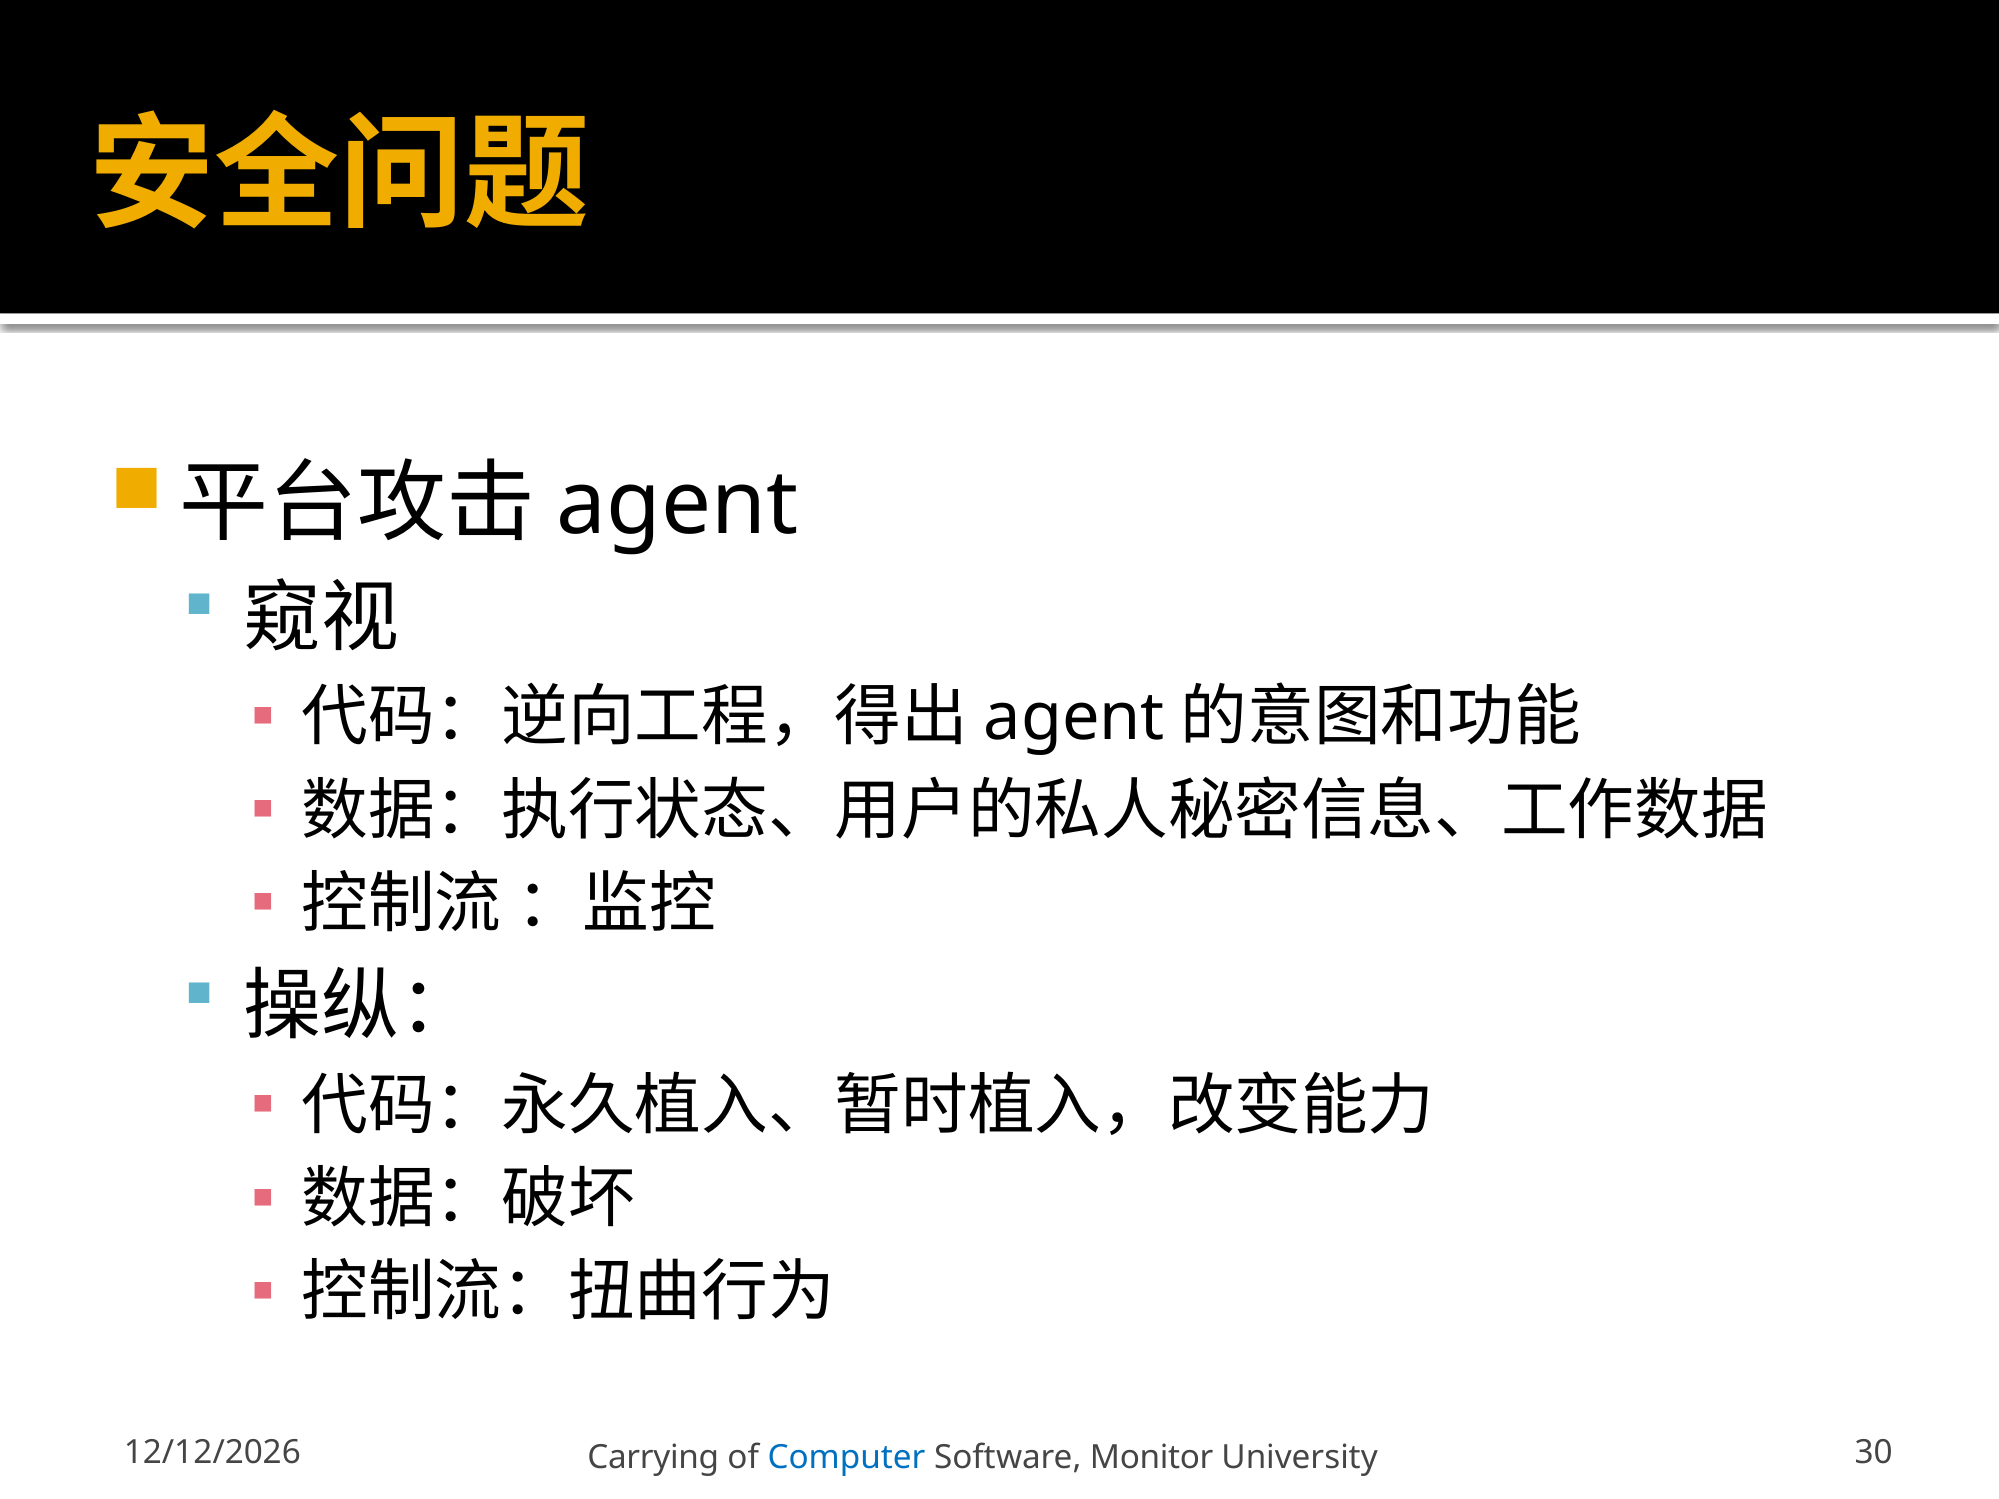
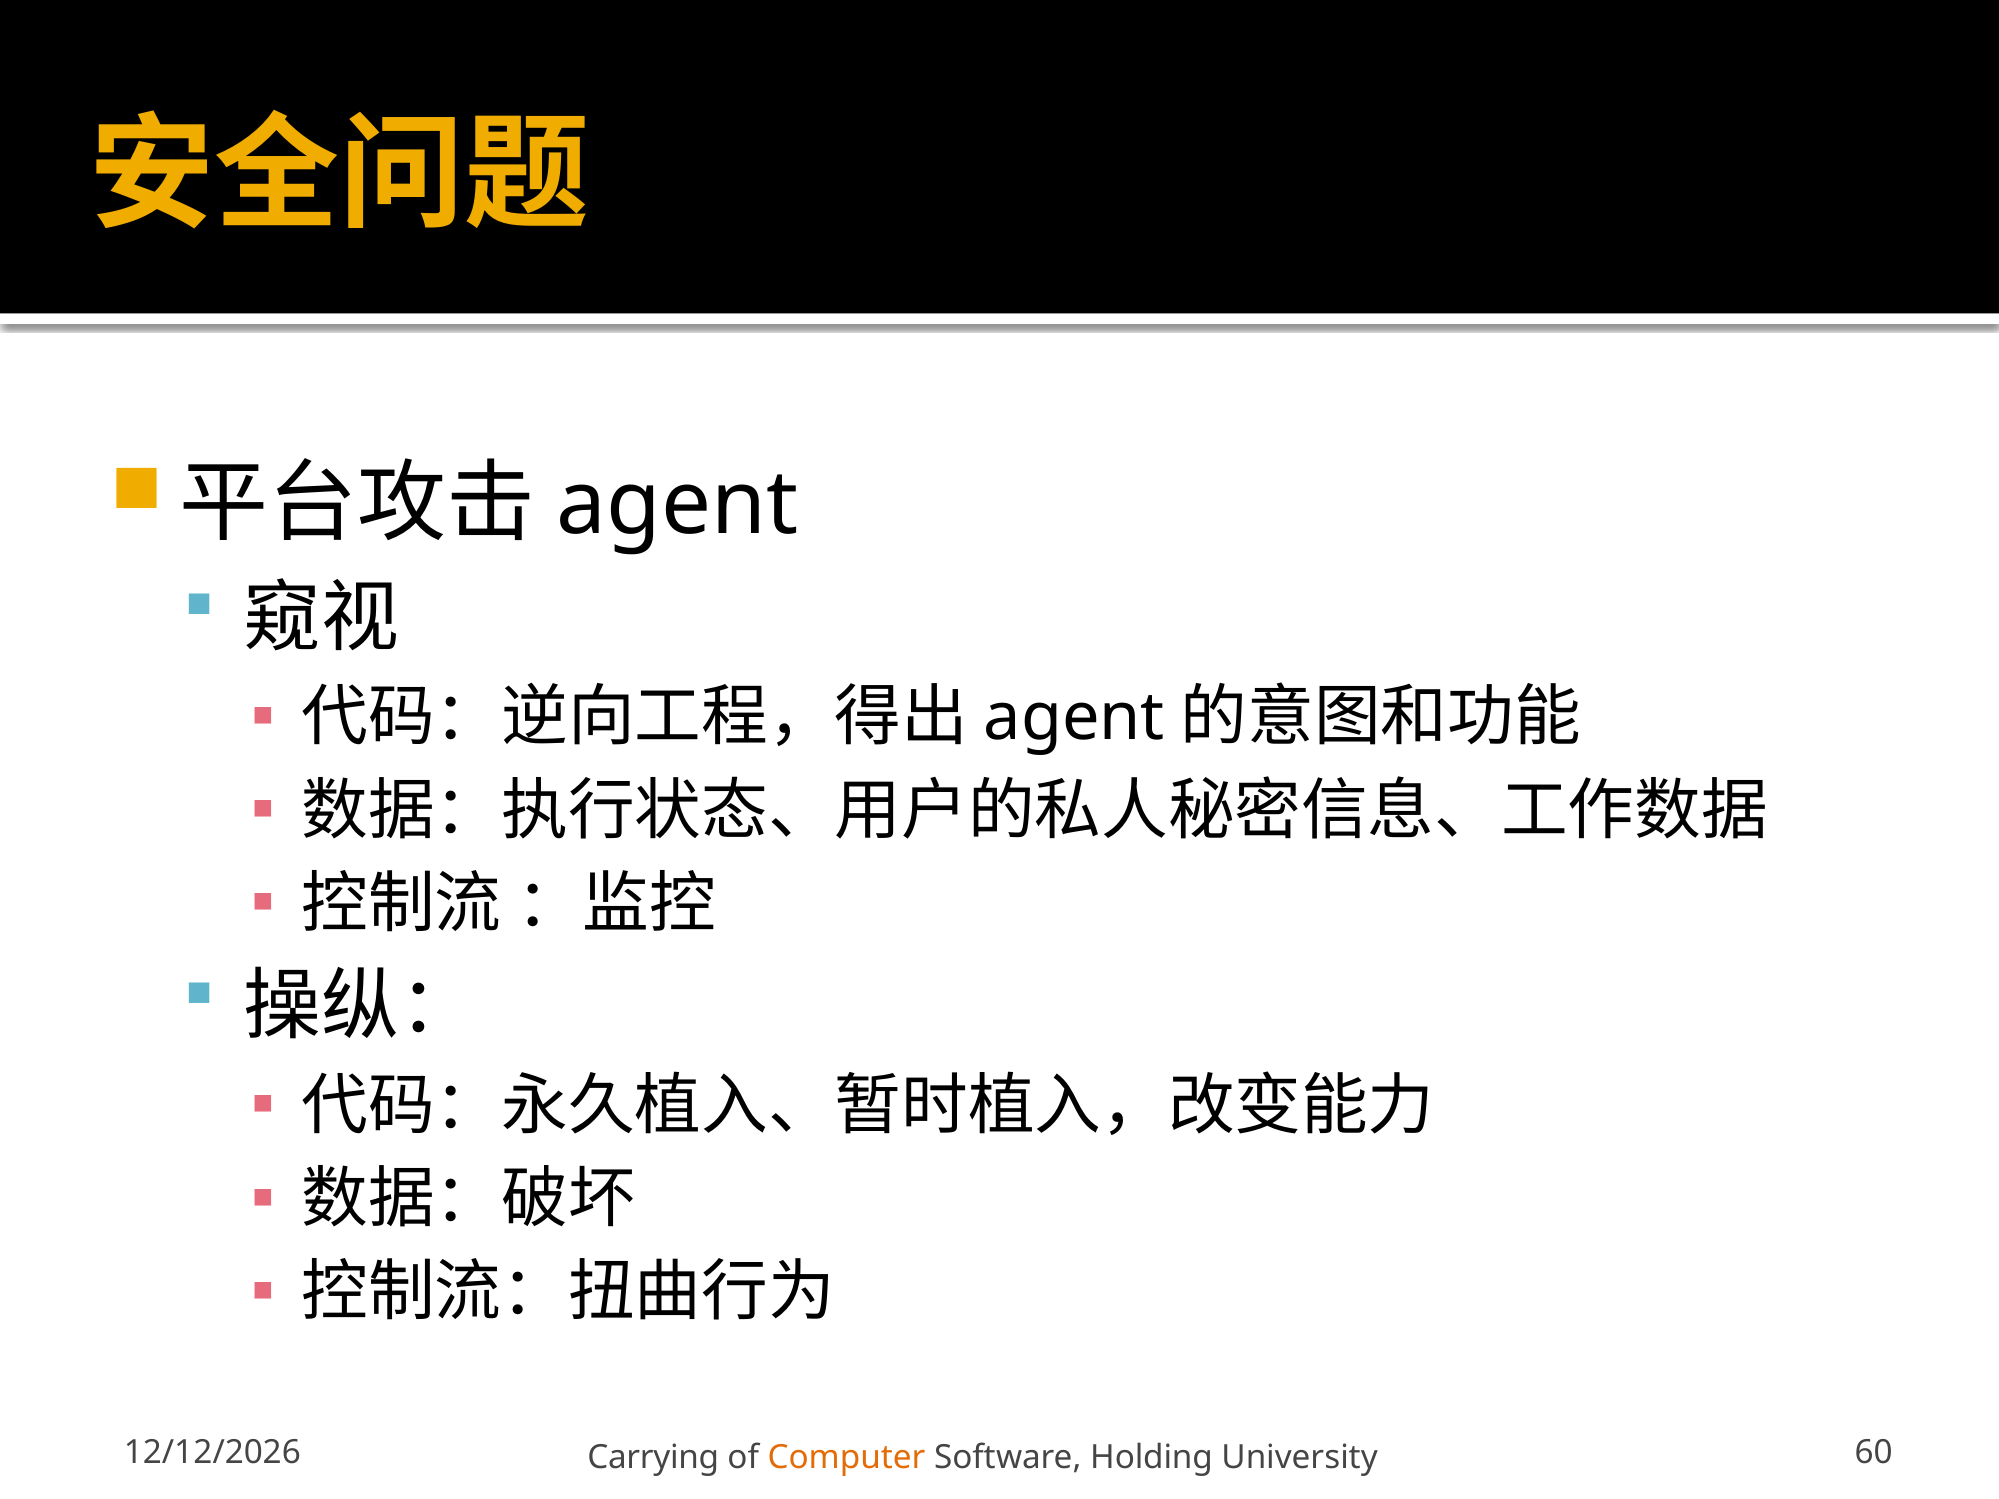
Computer colour: blue -> orange (846, 1458)
Monitor: Monitor -> Holding (1152, 1458)
30: 30 -> 60 (1874, 1453)
